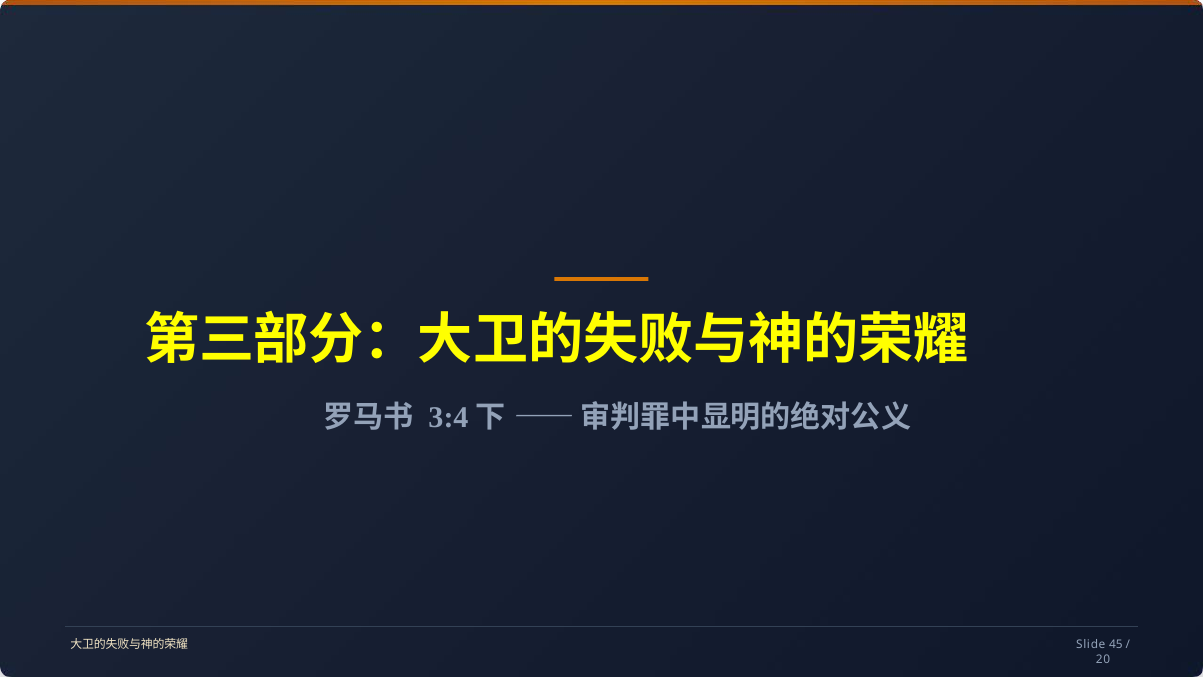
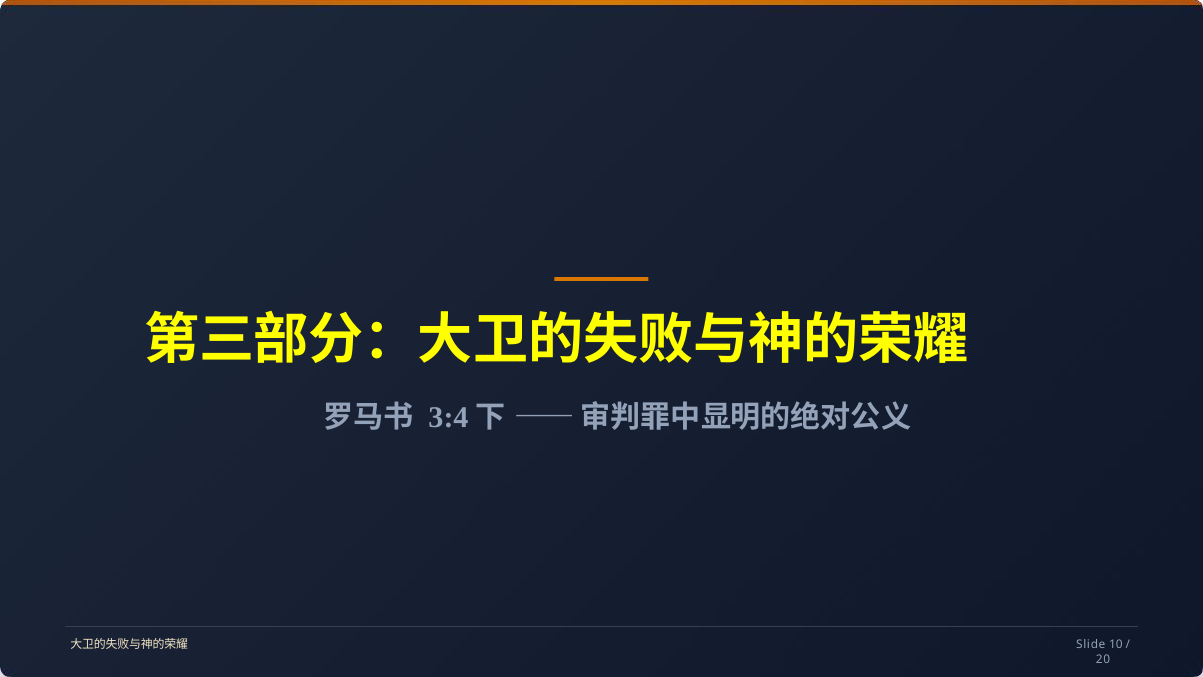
45: 45 -> 10 (1116, 644)
